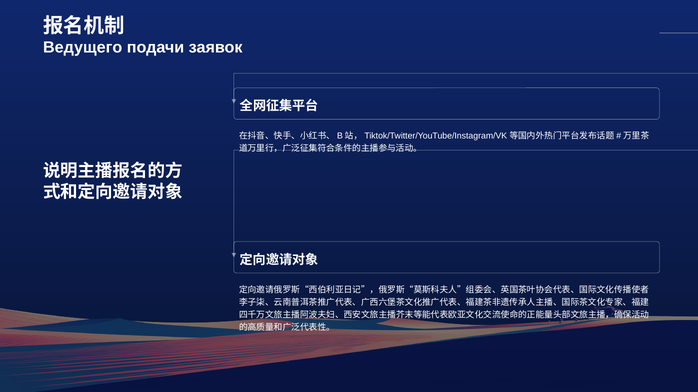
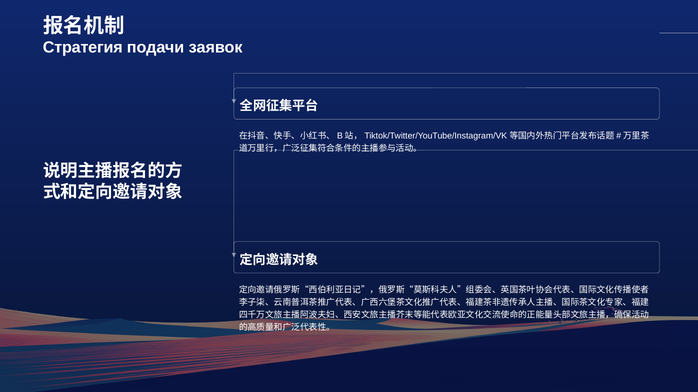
Ведущего: Ведущего -> Стратегия (83, 48)
